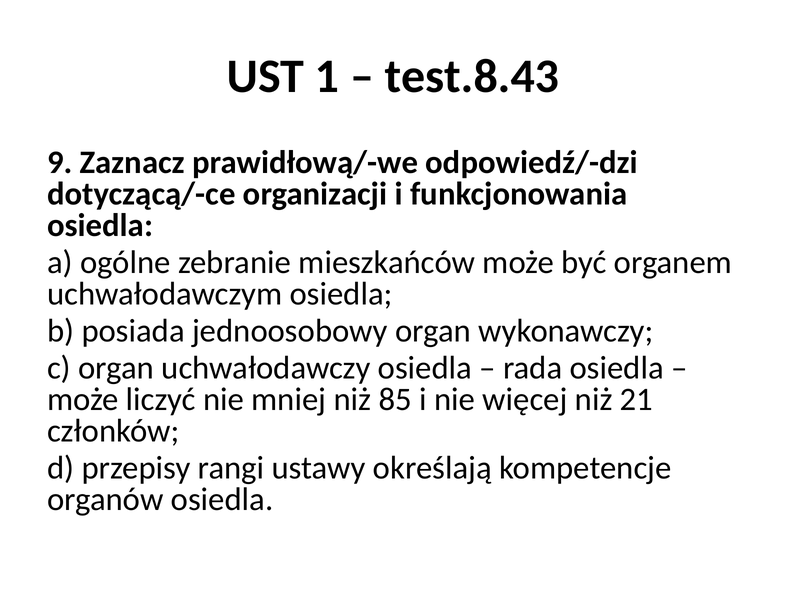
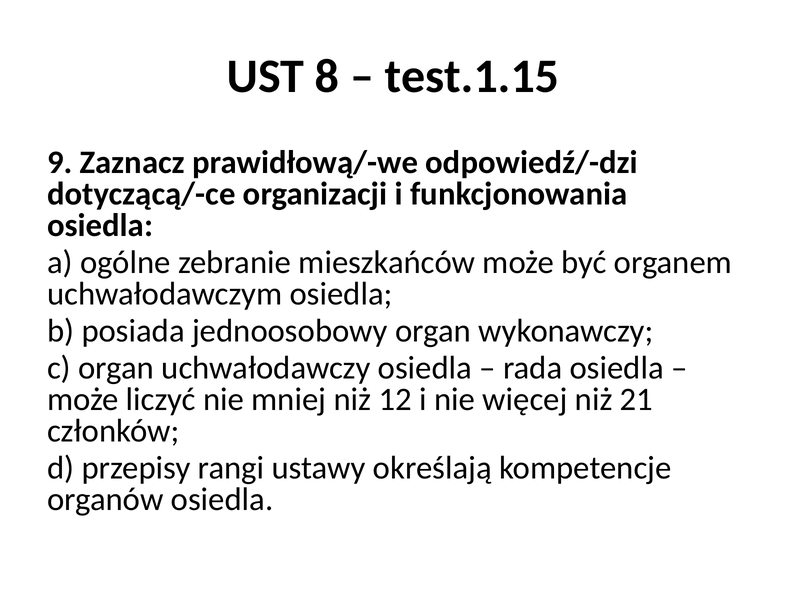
1: 1 -> 8 (327, 76)
test.8.43: test.8.43 -> test.1.15 (472, 76)
85: 85 -> 12 (395, 399)
